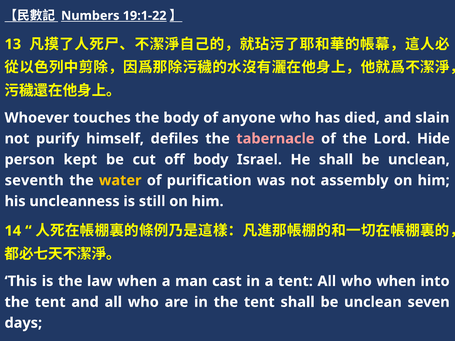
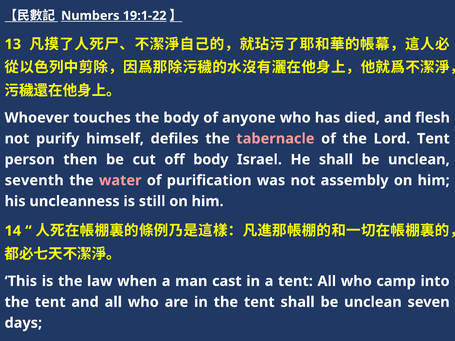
slain: slain -> flesh (432, 118)
Lord Hide: Hide -> Tent (433, 139)
kept: kept -> then (80, 160)
water colour: yellow -> pink (120, 181)
who when: when -> camp (396, 281)
